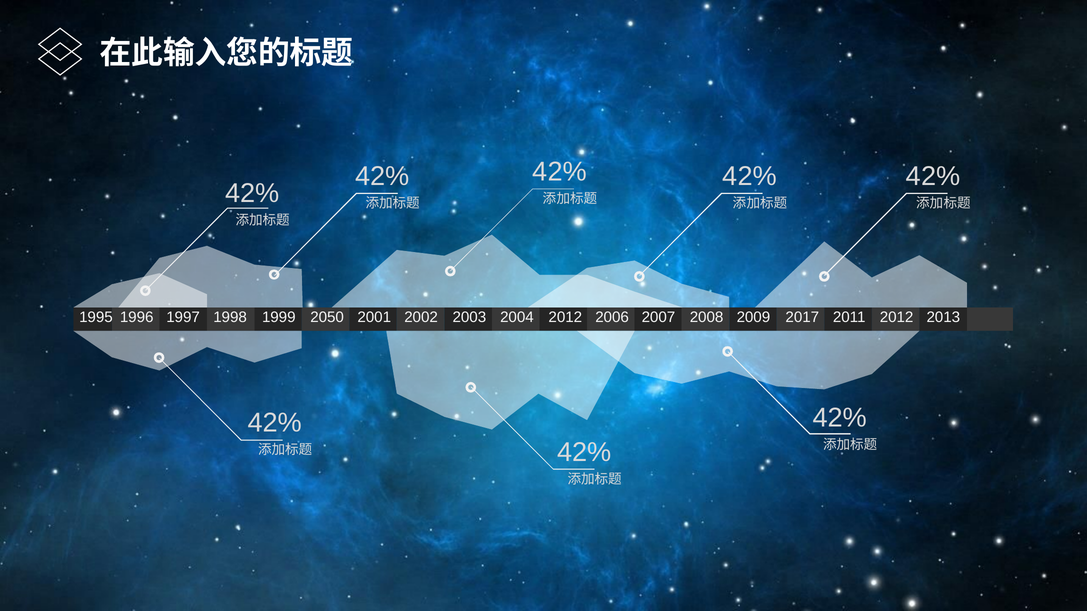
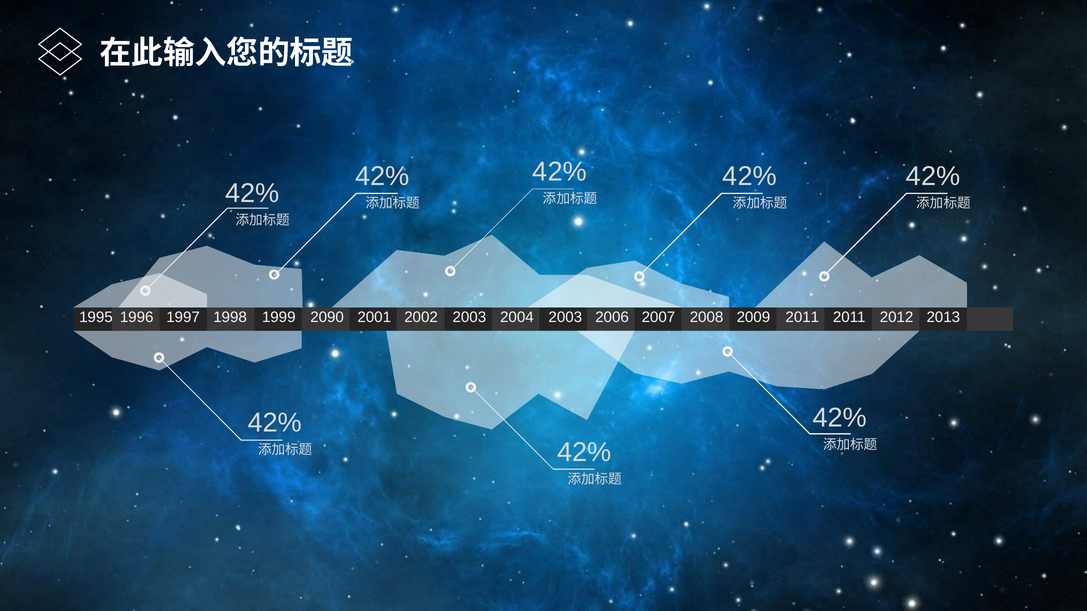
2050: 2050 -> 2090 (327, 318)
2012: 2012 -> 2003 (565, 318)
2017: 2017 -> 2011 (802, 318)
